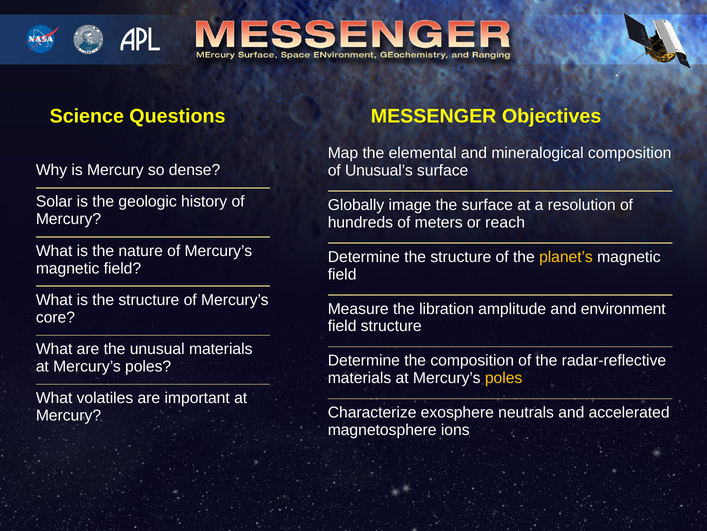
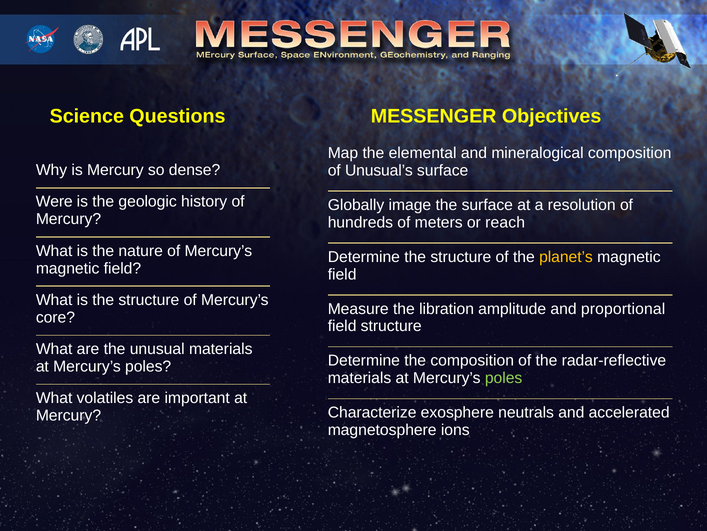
Solar: Solar -> Were (54, 201)
environment: environment -> proportional (623, 308)
poles colour: yellow -> light green (504, 378)
